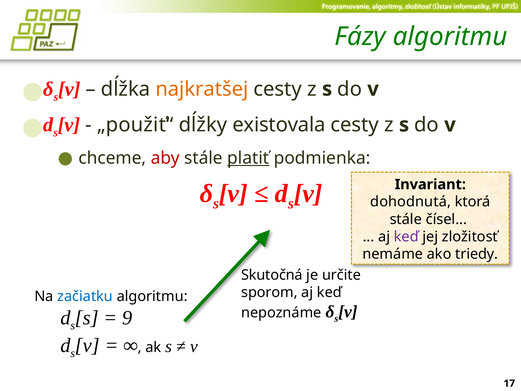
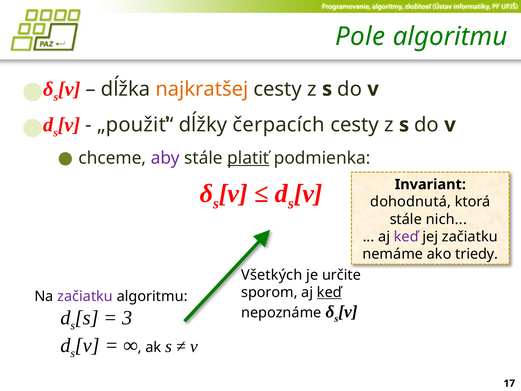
Fázy: Fázy -> Pole (360, 36)
existovala: existovala -> čerpacích (279, 125)
aby colour: red -> purple (165, 158)
čísel: čísel -> nich (446, 219)
jej zložitosť: zložitosť -> začiatku (470, 236)
Skutočná: Skutočná -> Všetkých (272, 275)
keď underline: none -> present (329, 292)
začiatku colour: blue -> purple (85, 296)
9: 9 -> 3 (127, 317)
